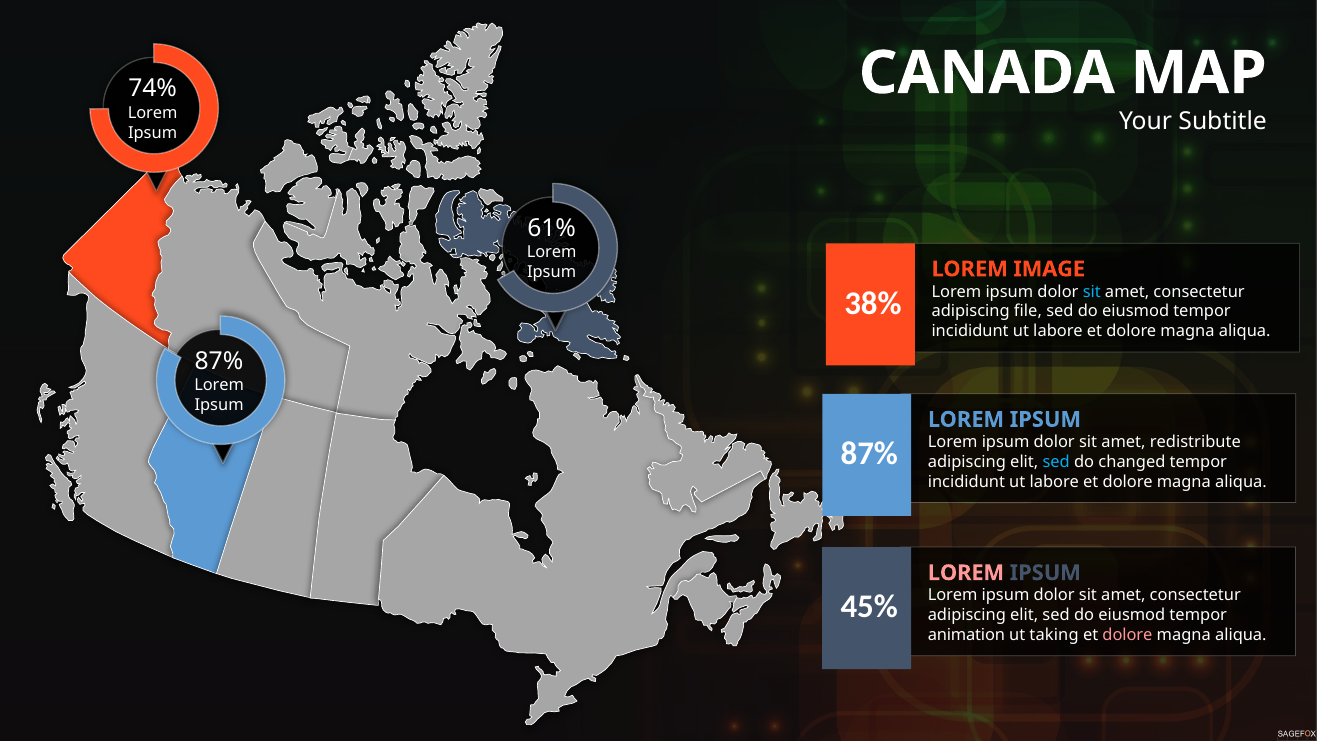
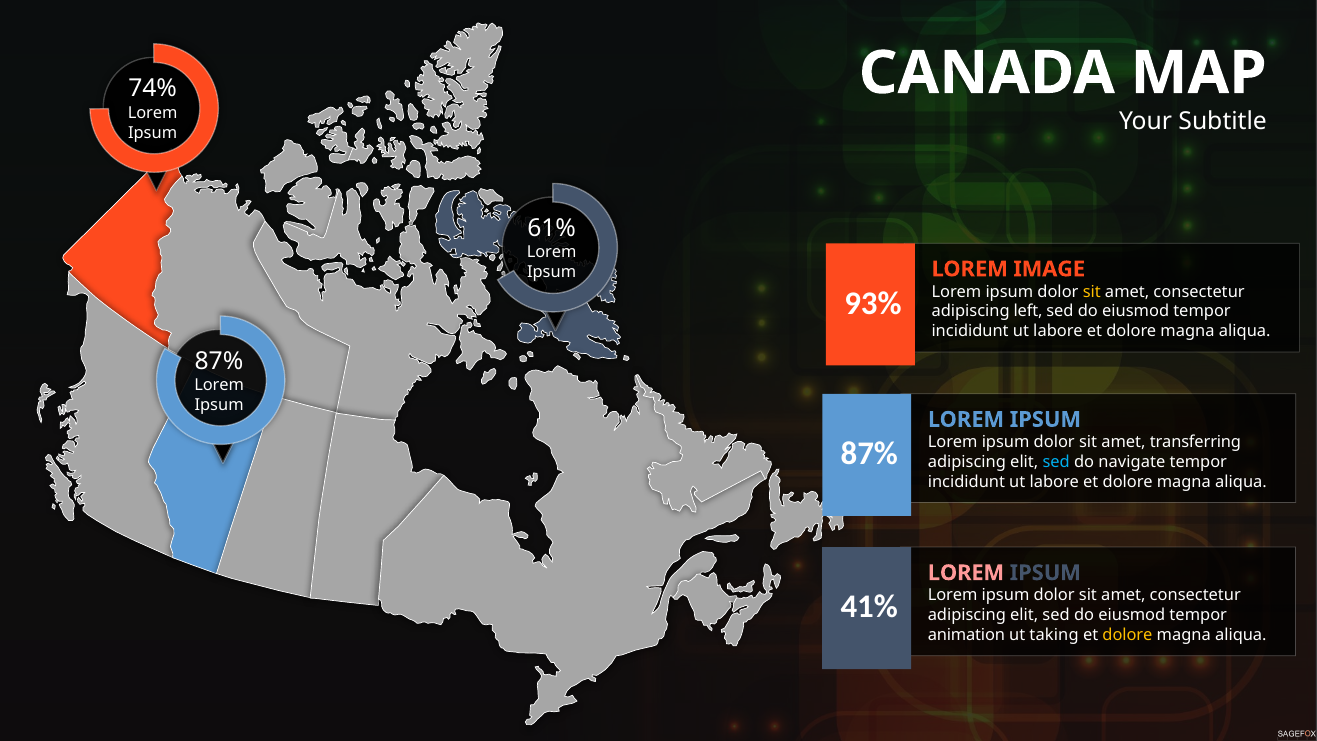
sit colour: light blue -> yellow (1092, 292)
38%: 38% -> 93% (873, 303)
file: file -> left (1028, 311)
redistribute: redistribute -> transferring (1195, 442)
changed: changed -> navigate (1132, 462)
45%: 45% -> 41% (869, 607)
dolore colour: pink -> yellow (1127, 635)
